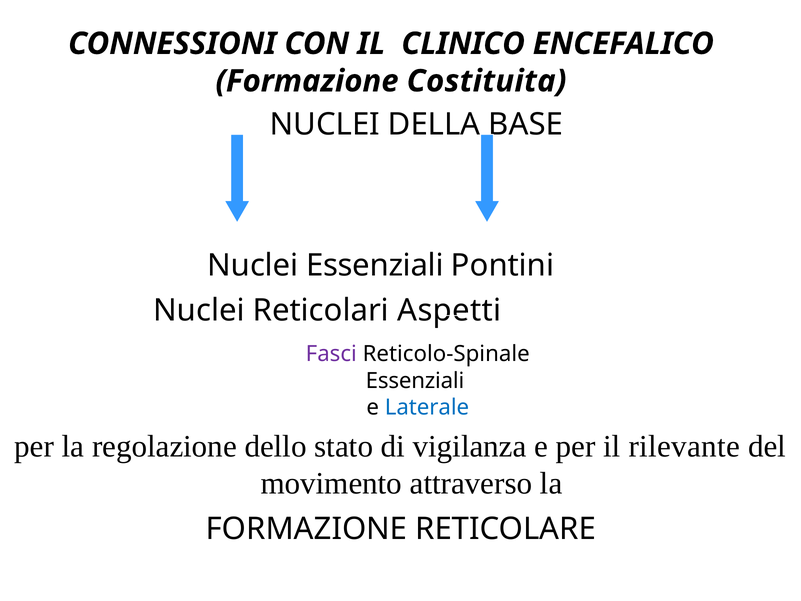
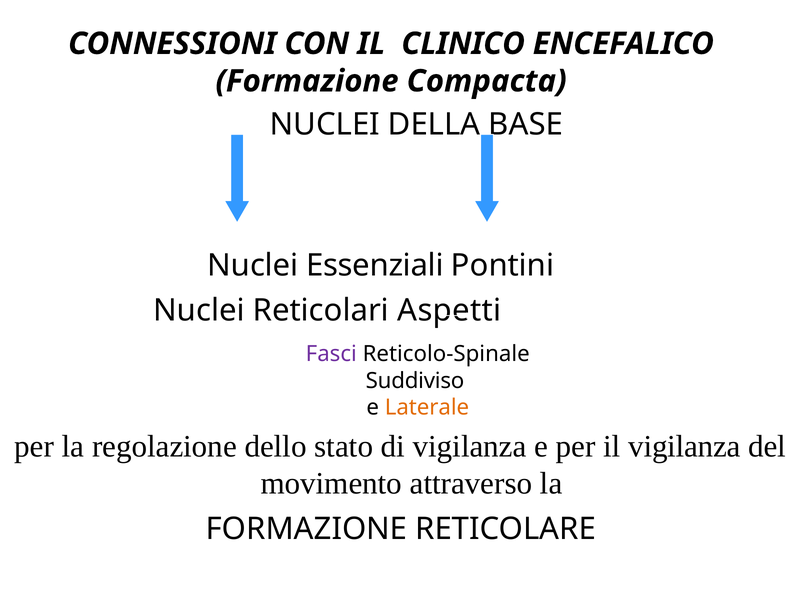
Costituita: Costituita -> Compacta (487, 81)
Essenziali: Essenziali -> Suddiviso (415, 381)
Laterale colour: blue -> orange (427, 407)
il rilevante: rilevante -> vigilanza (684, 446)
